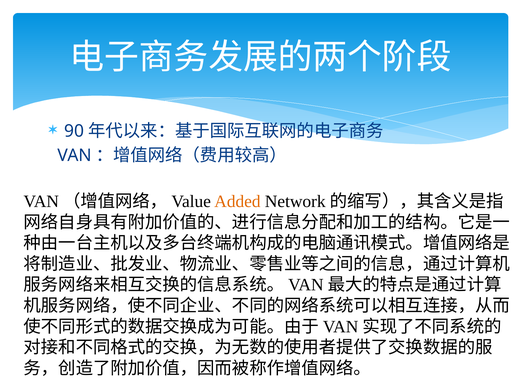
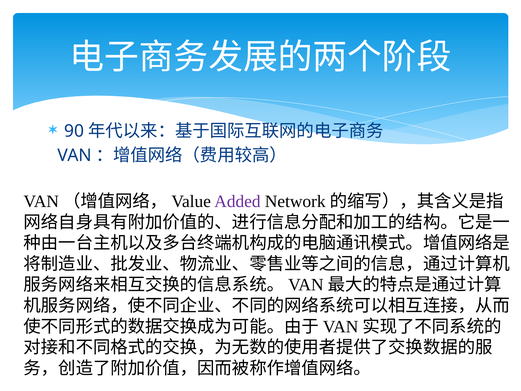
Added colour: orange -> purple (237, 201)
